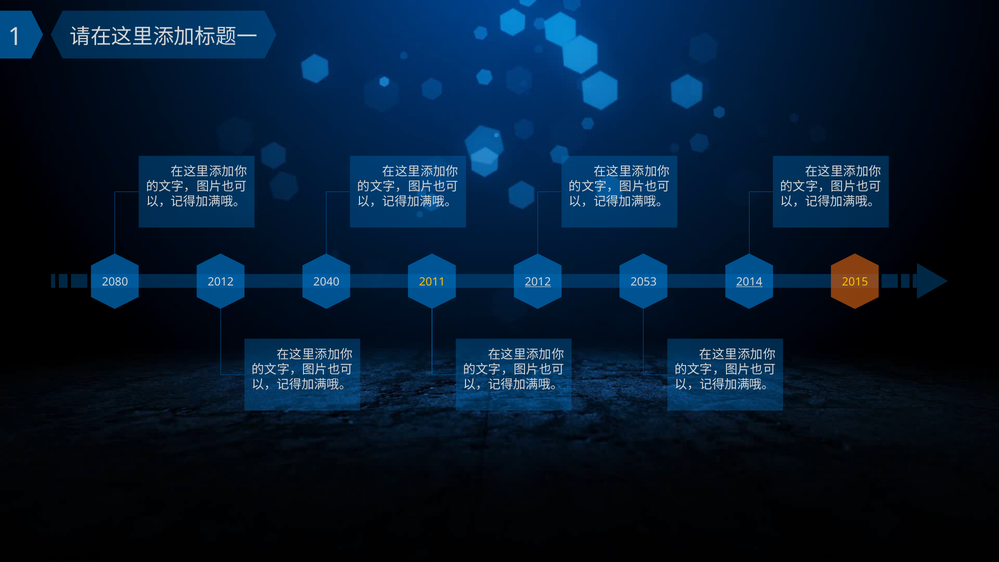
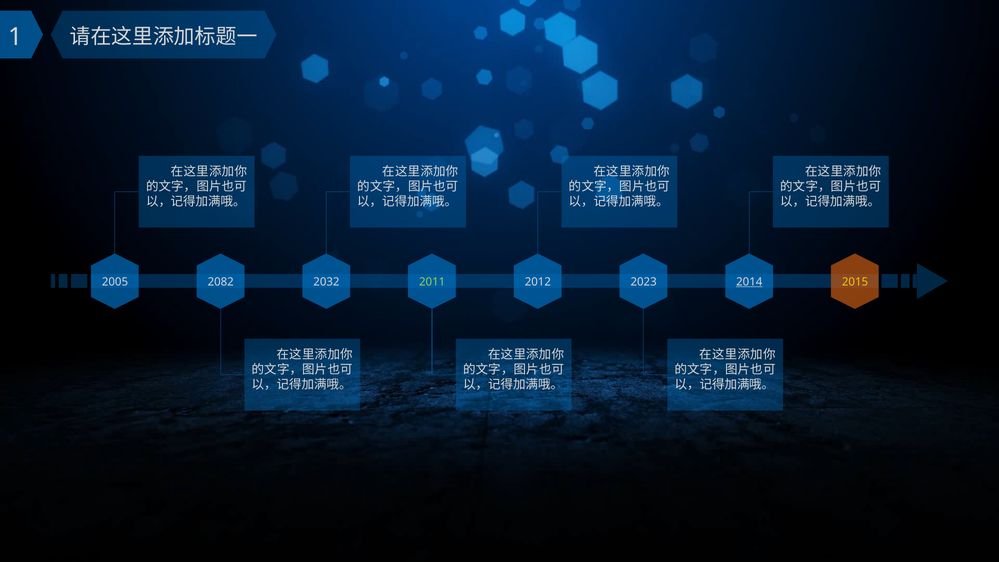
2080: 2080 -> 2005 (115, 282)
2012: 2012 -> 2082 (221, 282)
2040: 2040 -> 2032 (326, 282)
2011 colour: yellow -> light green (432, 282)
2012 underline: present -> none (538, 282)
2053: 2053 -> 2023 (644, 282)
